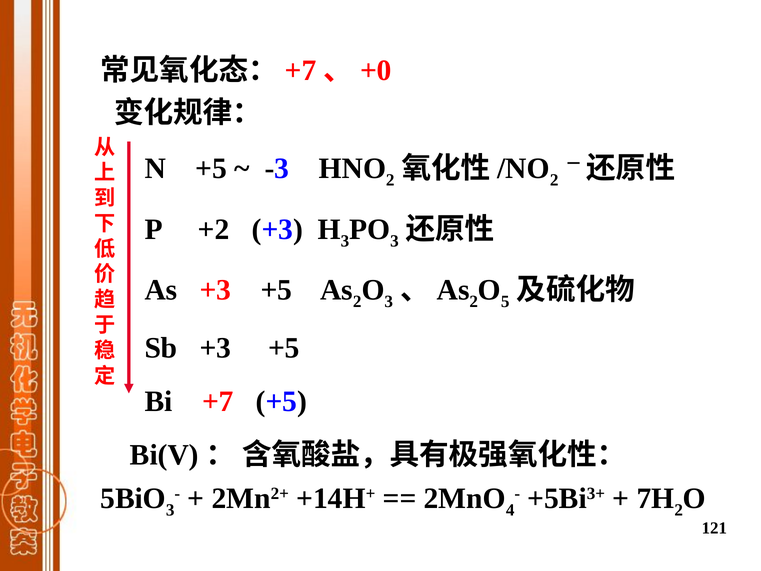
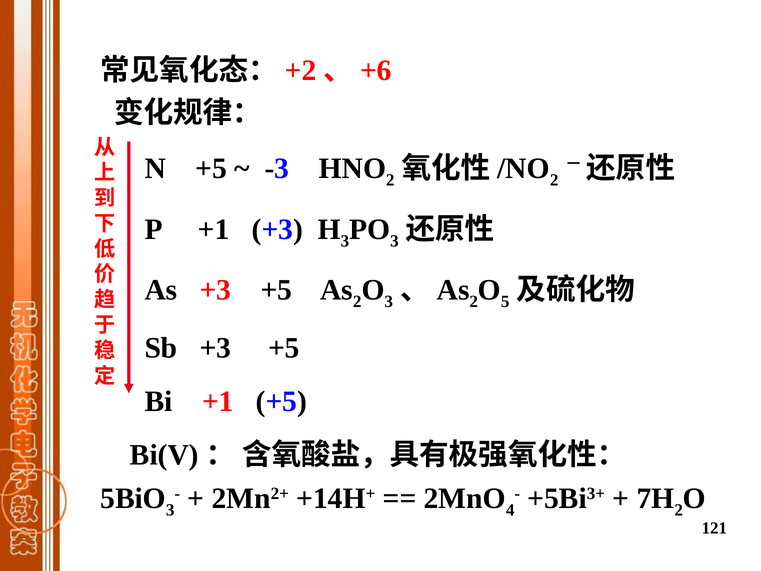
+7: +7 -> +2 (301, 70)
+0: +0 -> +6 (376, 70)
P +2: +2 -> +1 (214, 229)
Bi +7: +7 -> +1 (218, 401)
